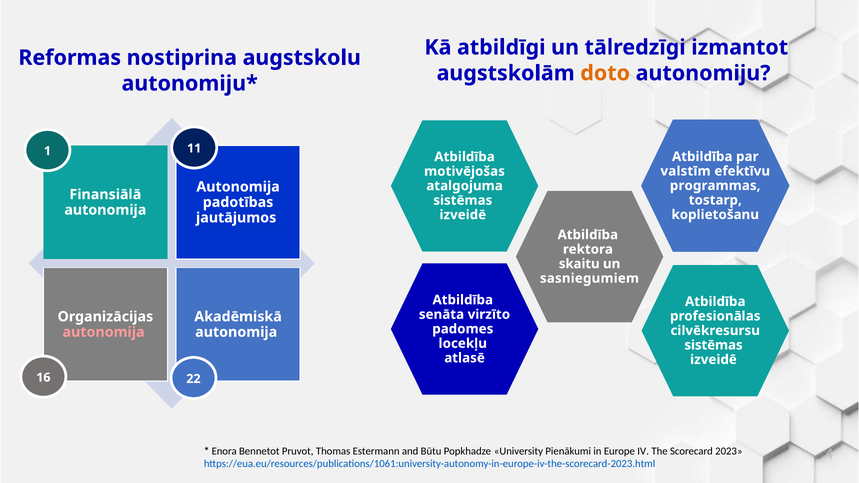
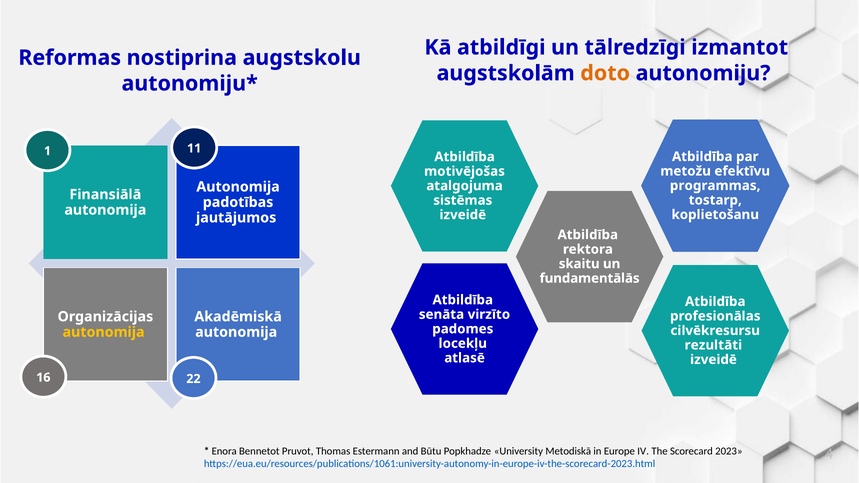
valstīm: valstīm -> metožu (686, 171)
sasniegumiem: sasniegumiem -> fundamentālās (590, 278)
autonomija colour: pink -> yellow (104, 332)
sistēmas: sistēmas -> rezultāti (713, 345)
Pienākumi: Pienākumi -> Metodiskā (568, 451)
